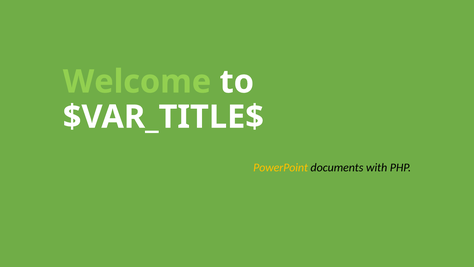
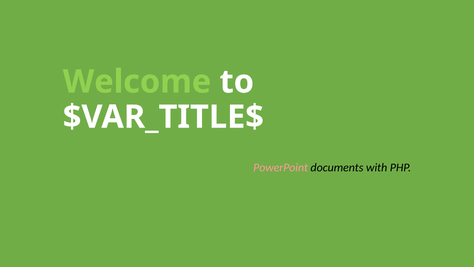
PowerPoint colour: yellow -> pink (281, 167)
